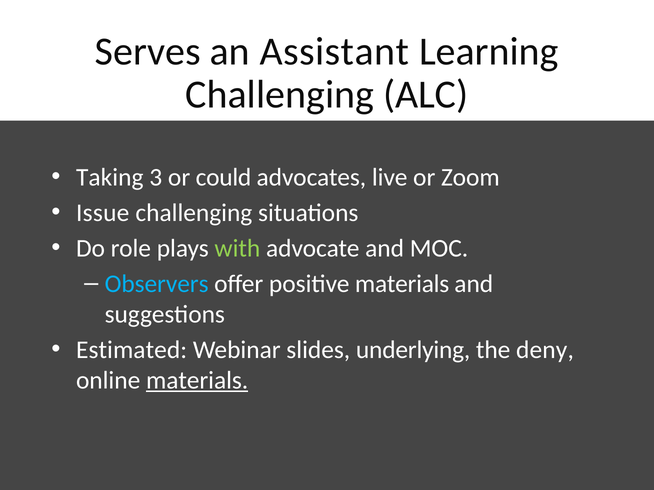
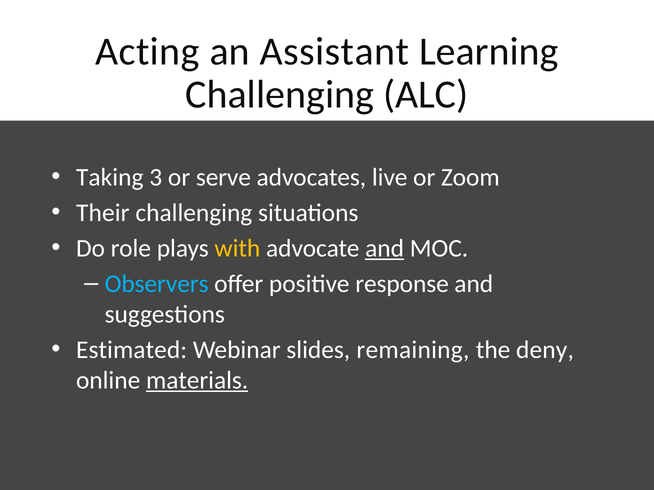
Serves: Serves -> Acting (148, 52)
could: could -> serve (223, 177)
Issue: Issue -> Their (103, 213)
with colour: light green -> yellow (237, 248)
and underline: none -> present (385, 248)
positive materials: materials -> response (402, 284)
underlying: underlying -> remaining (413, 350)
